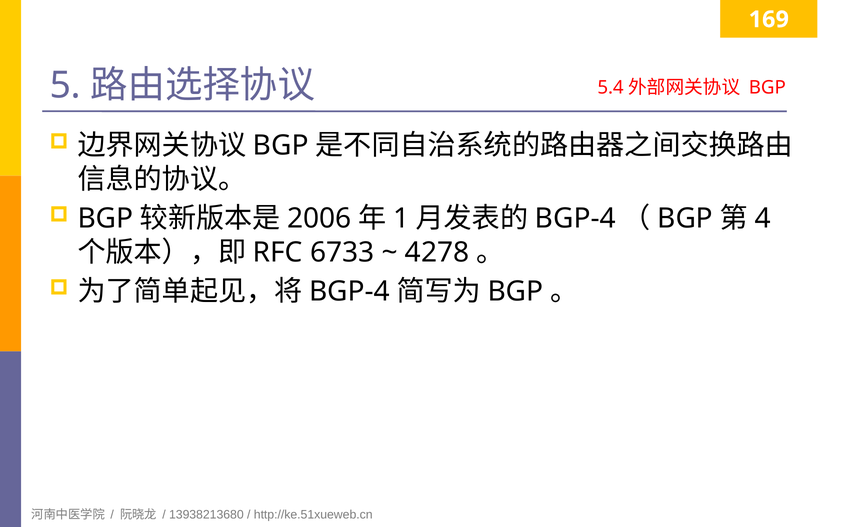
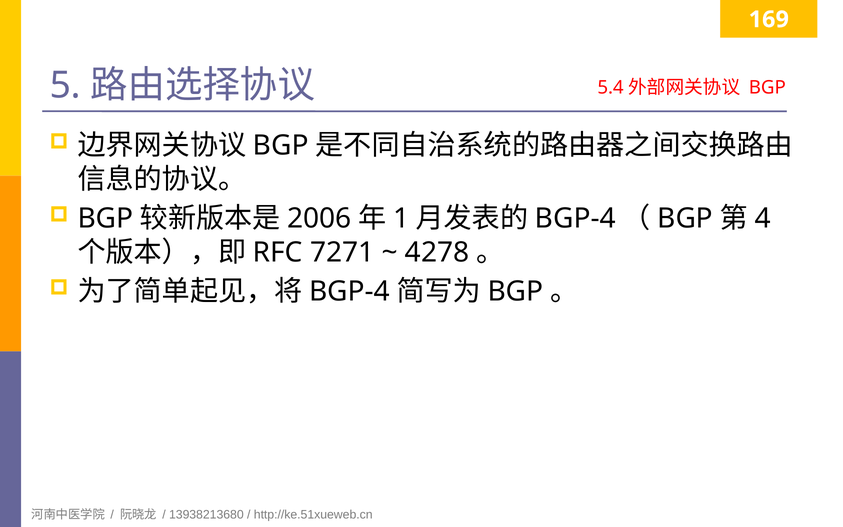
6733: 6733 -> 7271 (342, 252)
